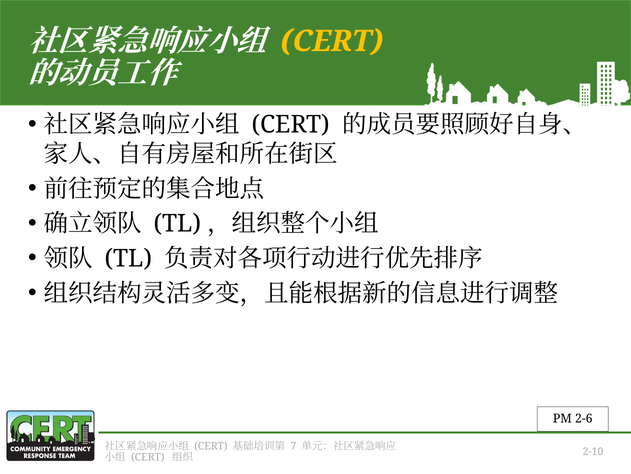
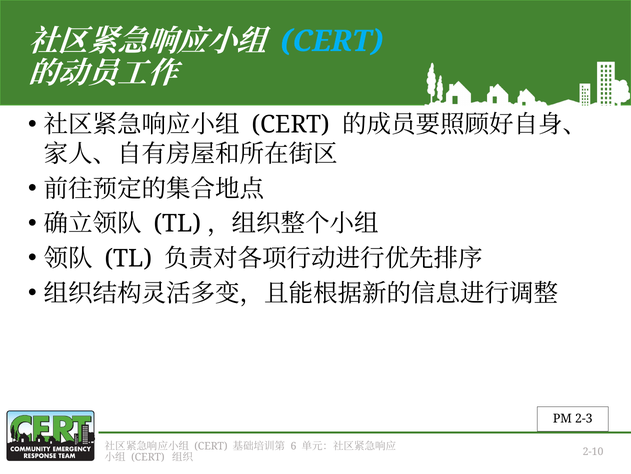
CERT colour: yellow -> light blue (332, 41)
2-6: 2-6 -> 2-3 (584, 418)
7: 7 -> 6 (294, 445)
